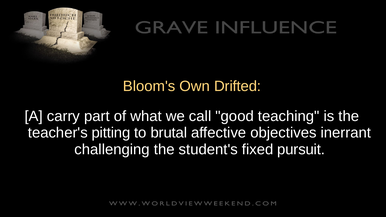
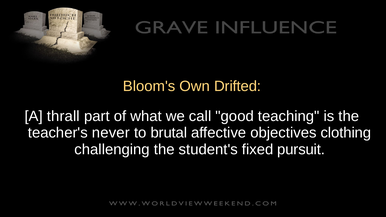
carry: carry -> thrall (63, 116)
pitting: pitting -> never (111, 133)
inerrant: inerrant -> clothing (346, 133)
